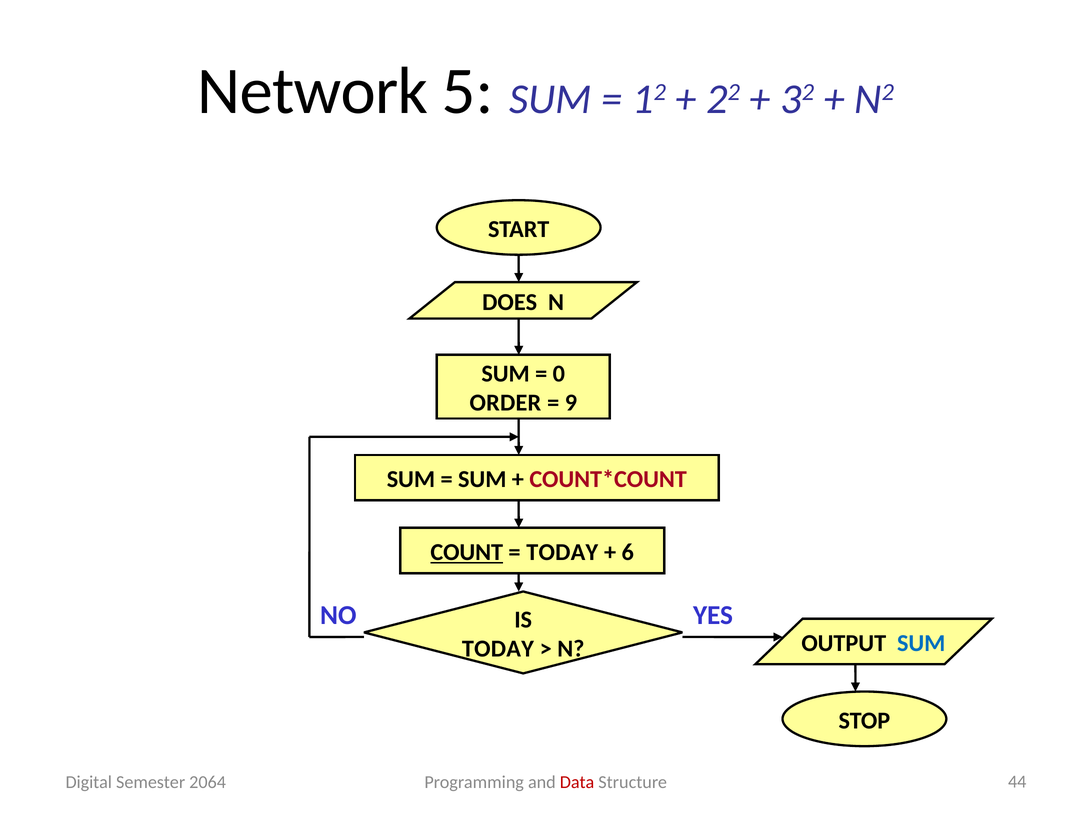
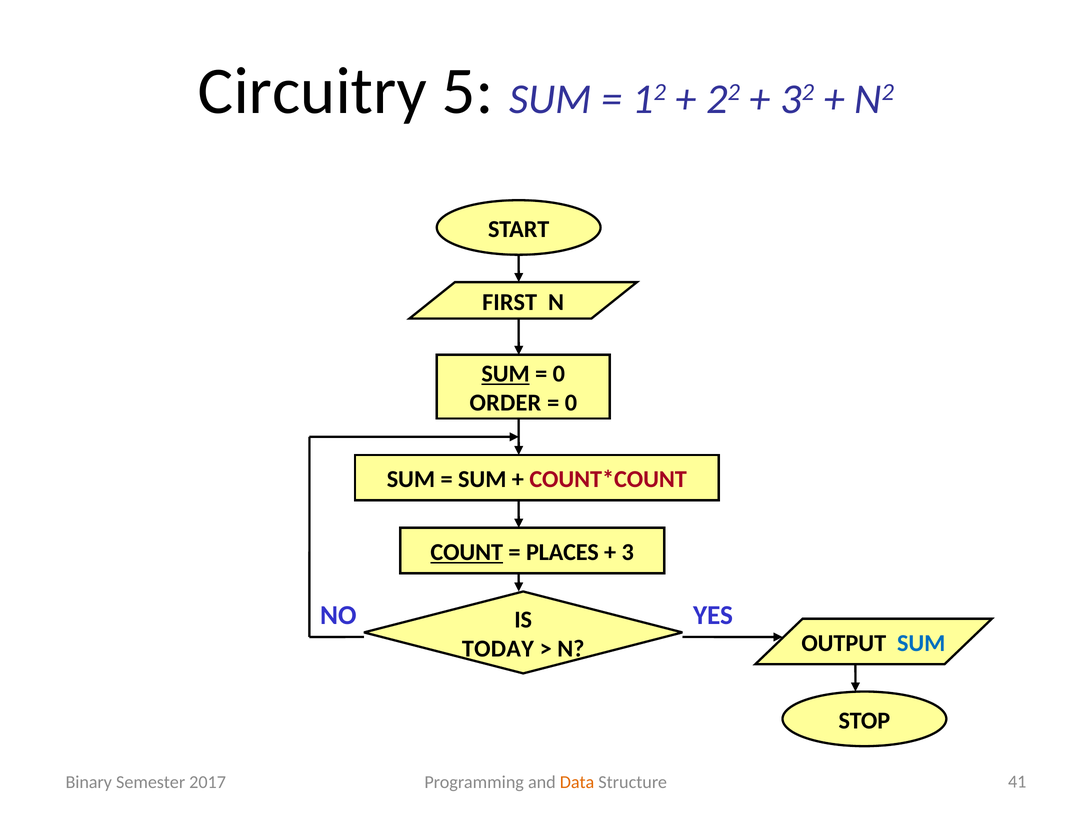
Network: Network -> Circuitry (312, 91)
DOES: DOES -> FIRST (510, 302)
SUM underline: none -> present (506, 374)
9: 9 -> 0 (571, 403)
TODAY: TODAY -> PLACES (562, 552)
6: 6 -> 3 (628, 552)
Digital: Digital -> Binary (89, 782)
2064: 2064 -> 2017 (208, 782)
Data colour: red -> orange (577, 782)
44: 44 -> 41 (1017, 782)
